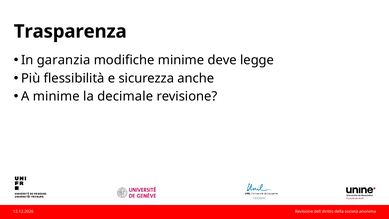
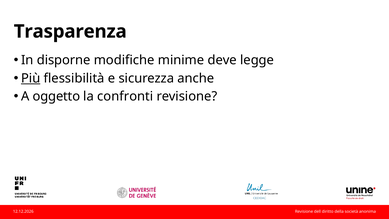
garanzia: garanzia -> disporne (64, 60)
Più underline: none -> present (31, 78)
A minime: minime -> oggetto (56, 96)
decimale: decimale -> confronti (125, 96)
